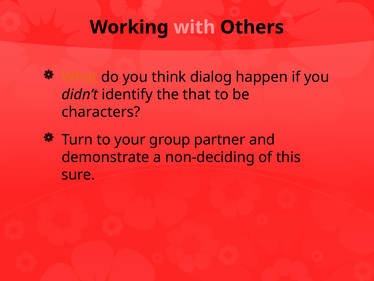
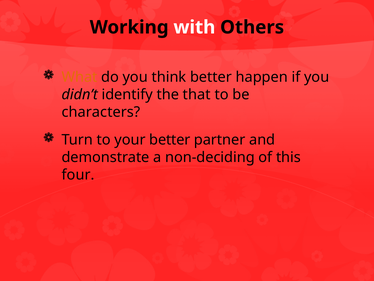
with colour: pink -> white (194, 27)
think dialog: dialog -> better (211, 77)
your group: group -> better (170, 140)
sure: sure -> four (78, 175)
